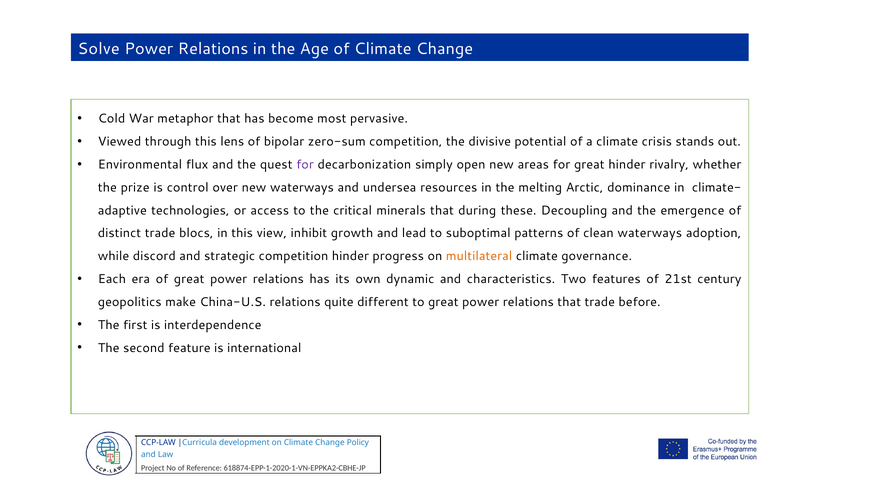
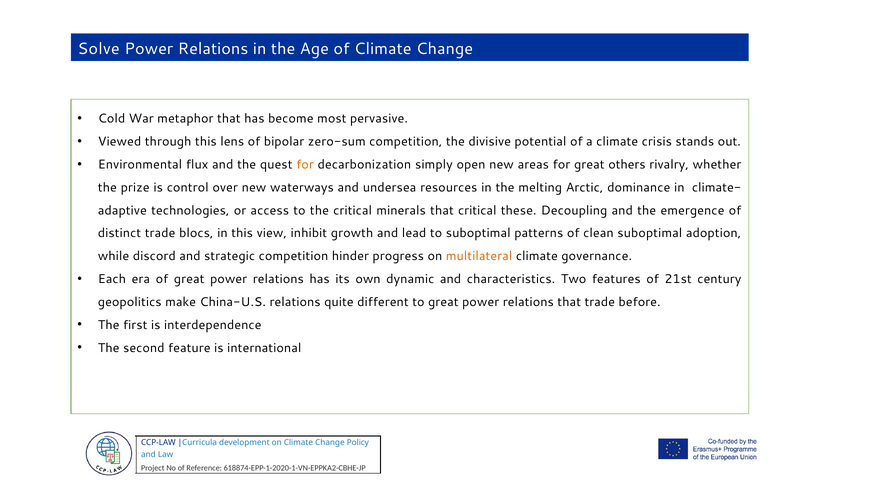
for colour: purple -> orange (305, 165)
great hinder: hinder -> others (627, 165)
that during: during -> critical (477, 210)
clean waterways: waterways -> suboptimal (650, 233)
